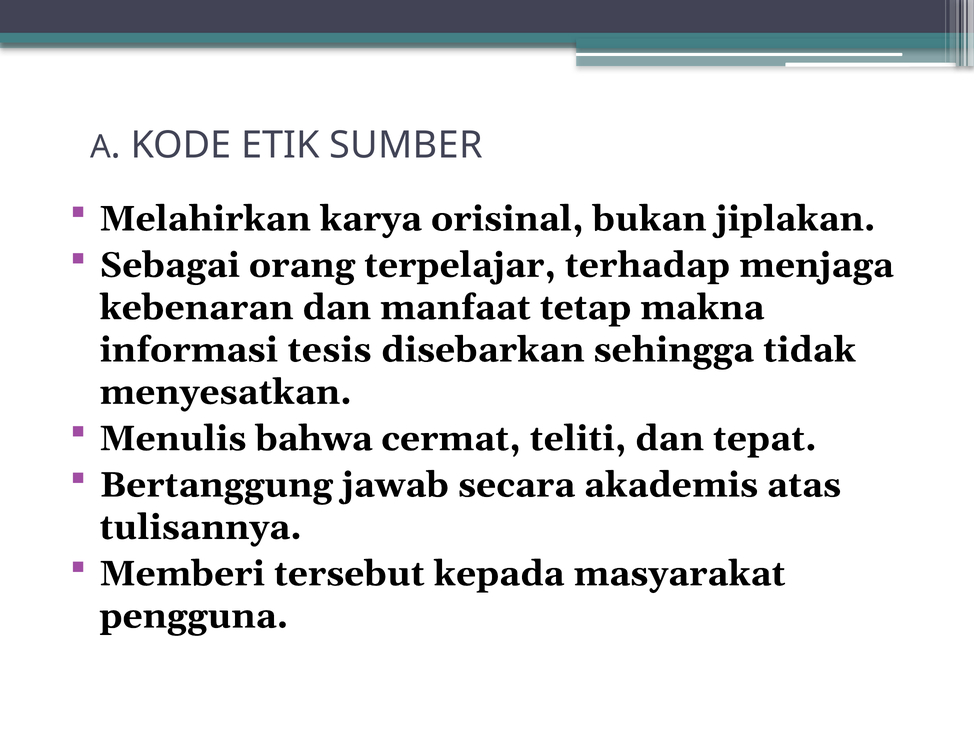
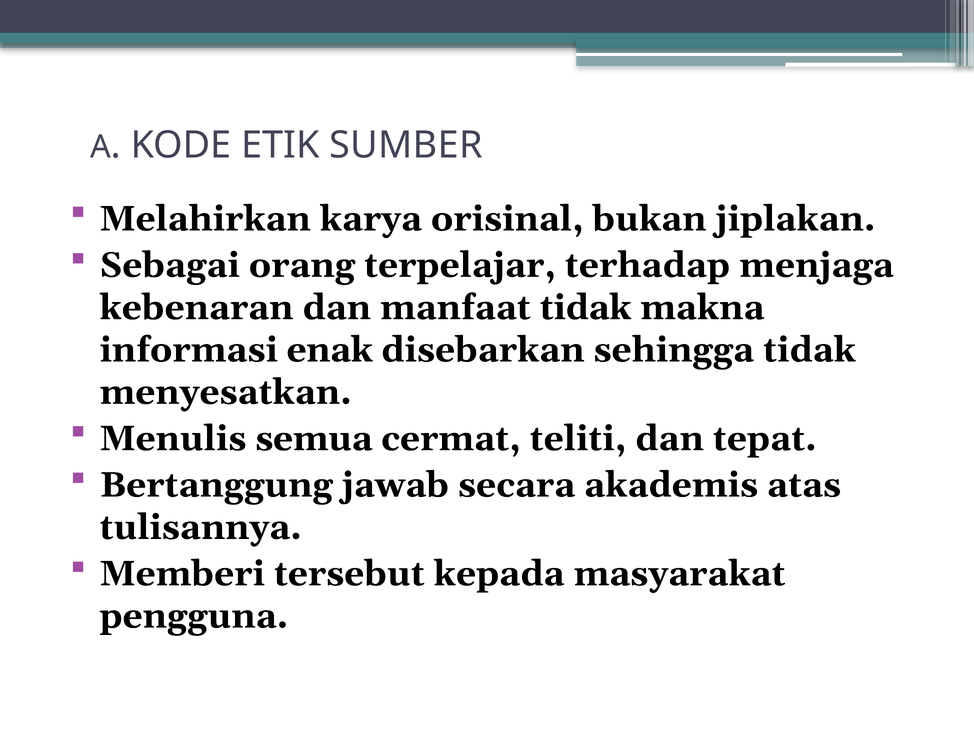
manfaat tetap: tetap -> tidak (586, 307)
tesis: tesis -> enak (330, 350)
bahwa: bahwa -> semua (314, 438)
